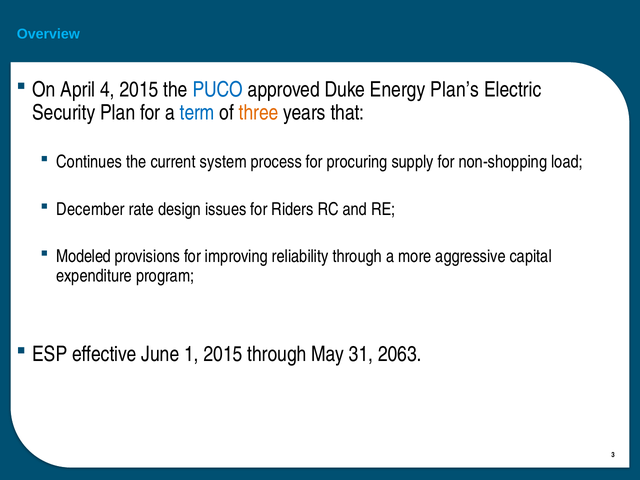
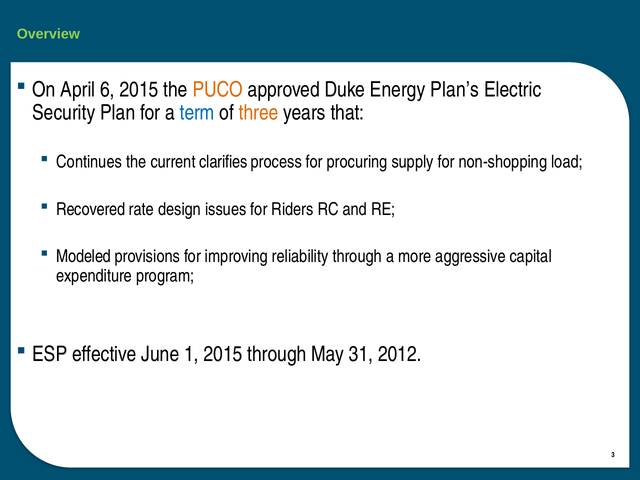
Overview colour: light blue -> light green (48, 34)
4: 4 -> 6 (108, 90)
PUCO colour: blue -> orange (218, 90)
system: system -> clarifies (223, 162)
December: December -> Recovered (91, 209)
2063: 2063 -> 2012 (400, 354)
